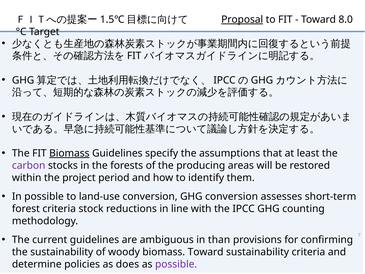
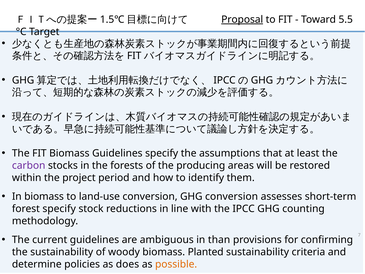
8.0: 8.0 -> 5.5 (346, 20)
Biomass underline: present -> none (69, 153)
In possible: possible -> biomass (44, 196)
forest criteria: criteria -> specify (59, 209)
biomass Toward: Toward -> Planted (206, 252)
possible colour: purple -> orange (176, 264)
